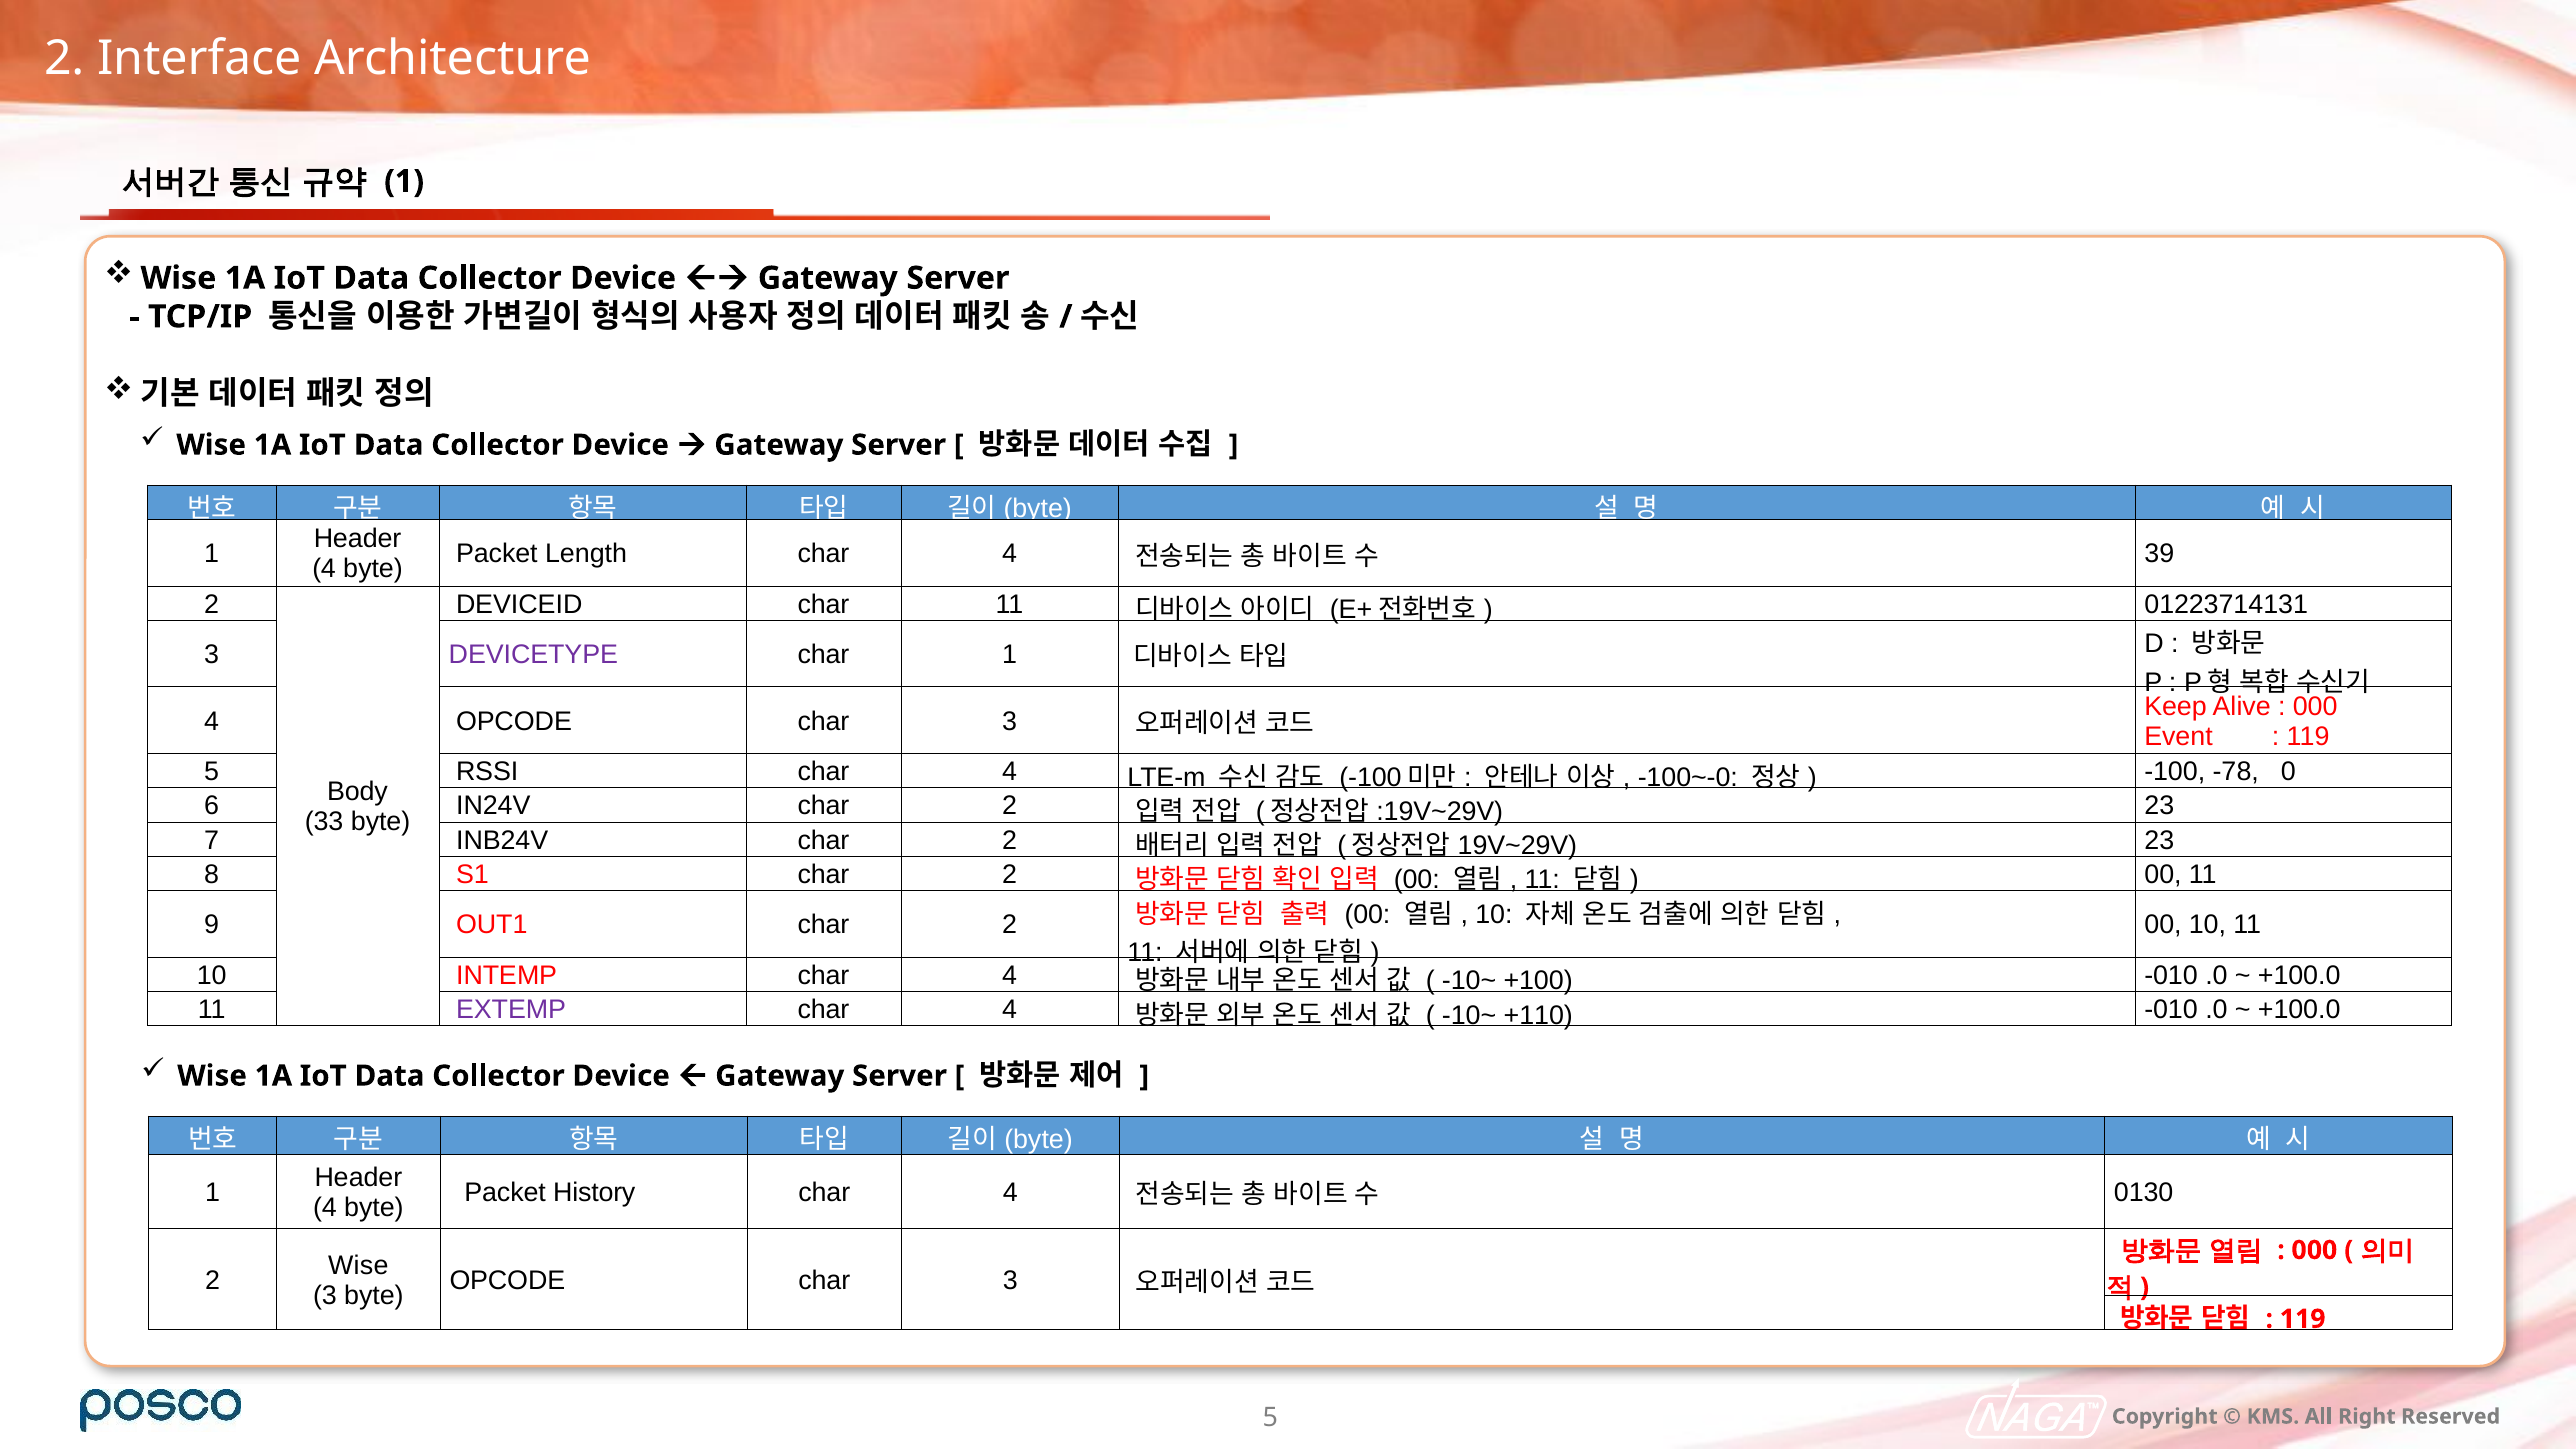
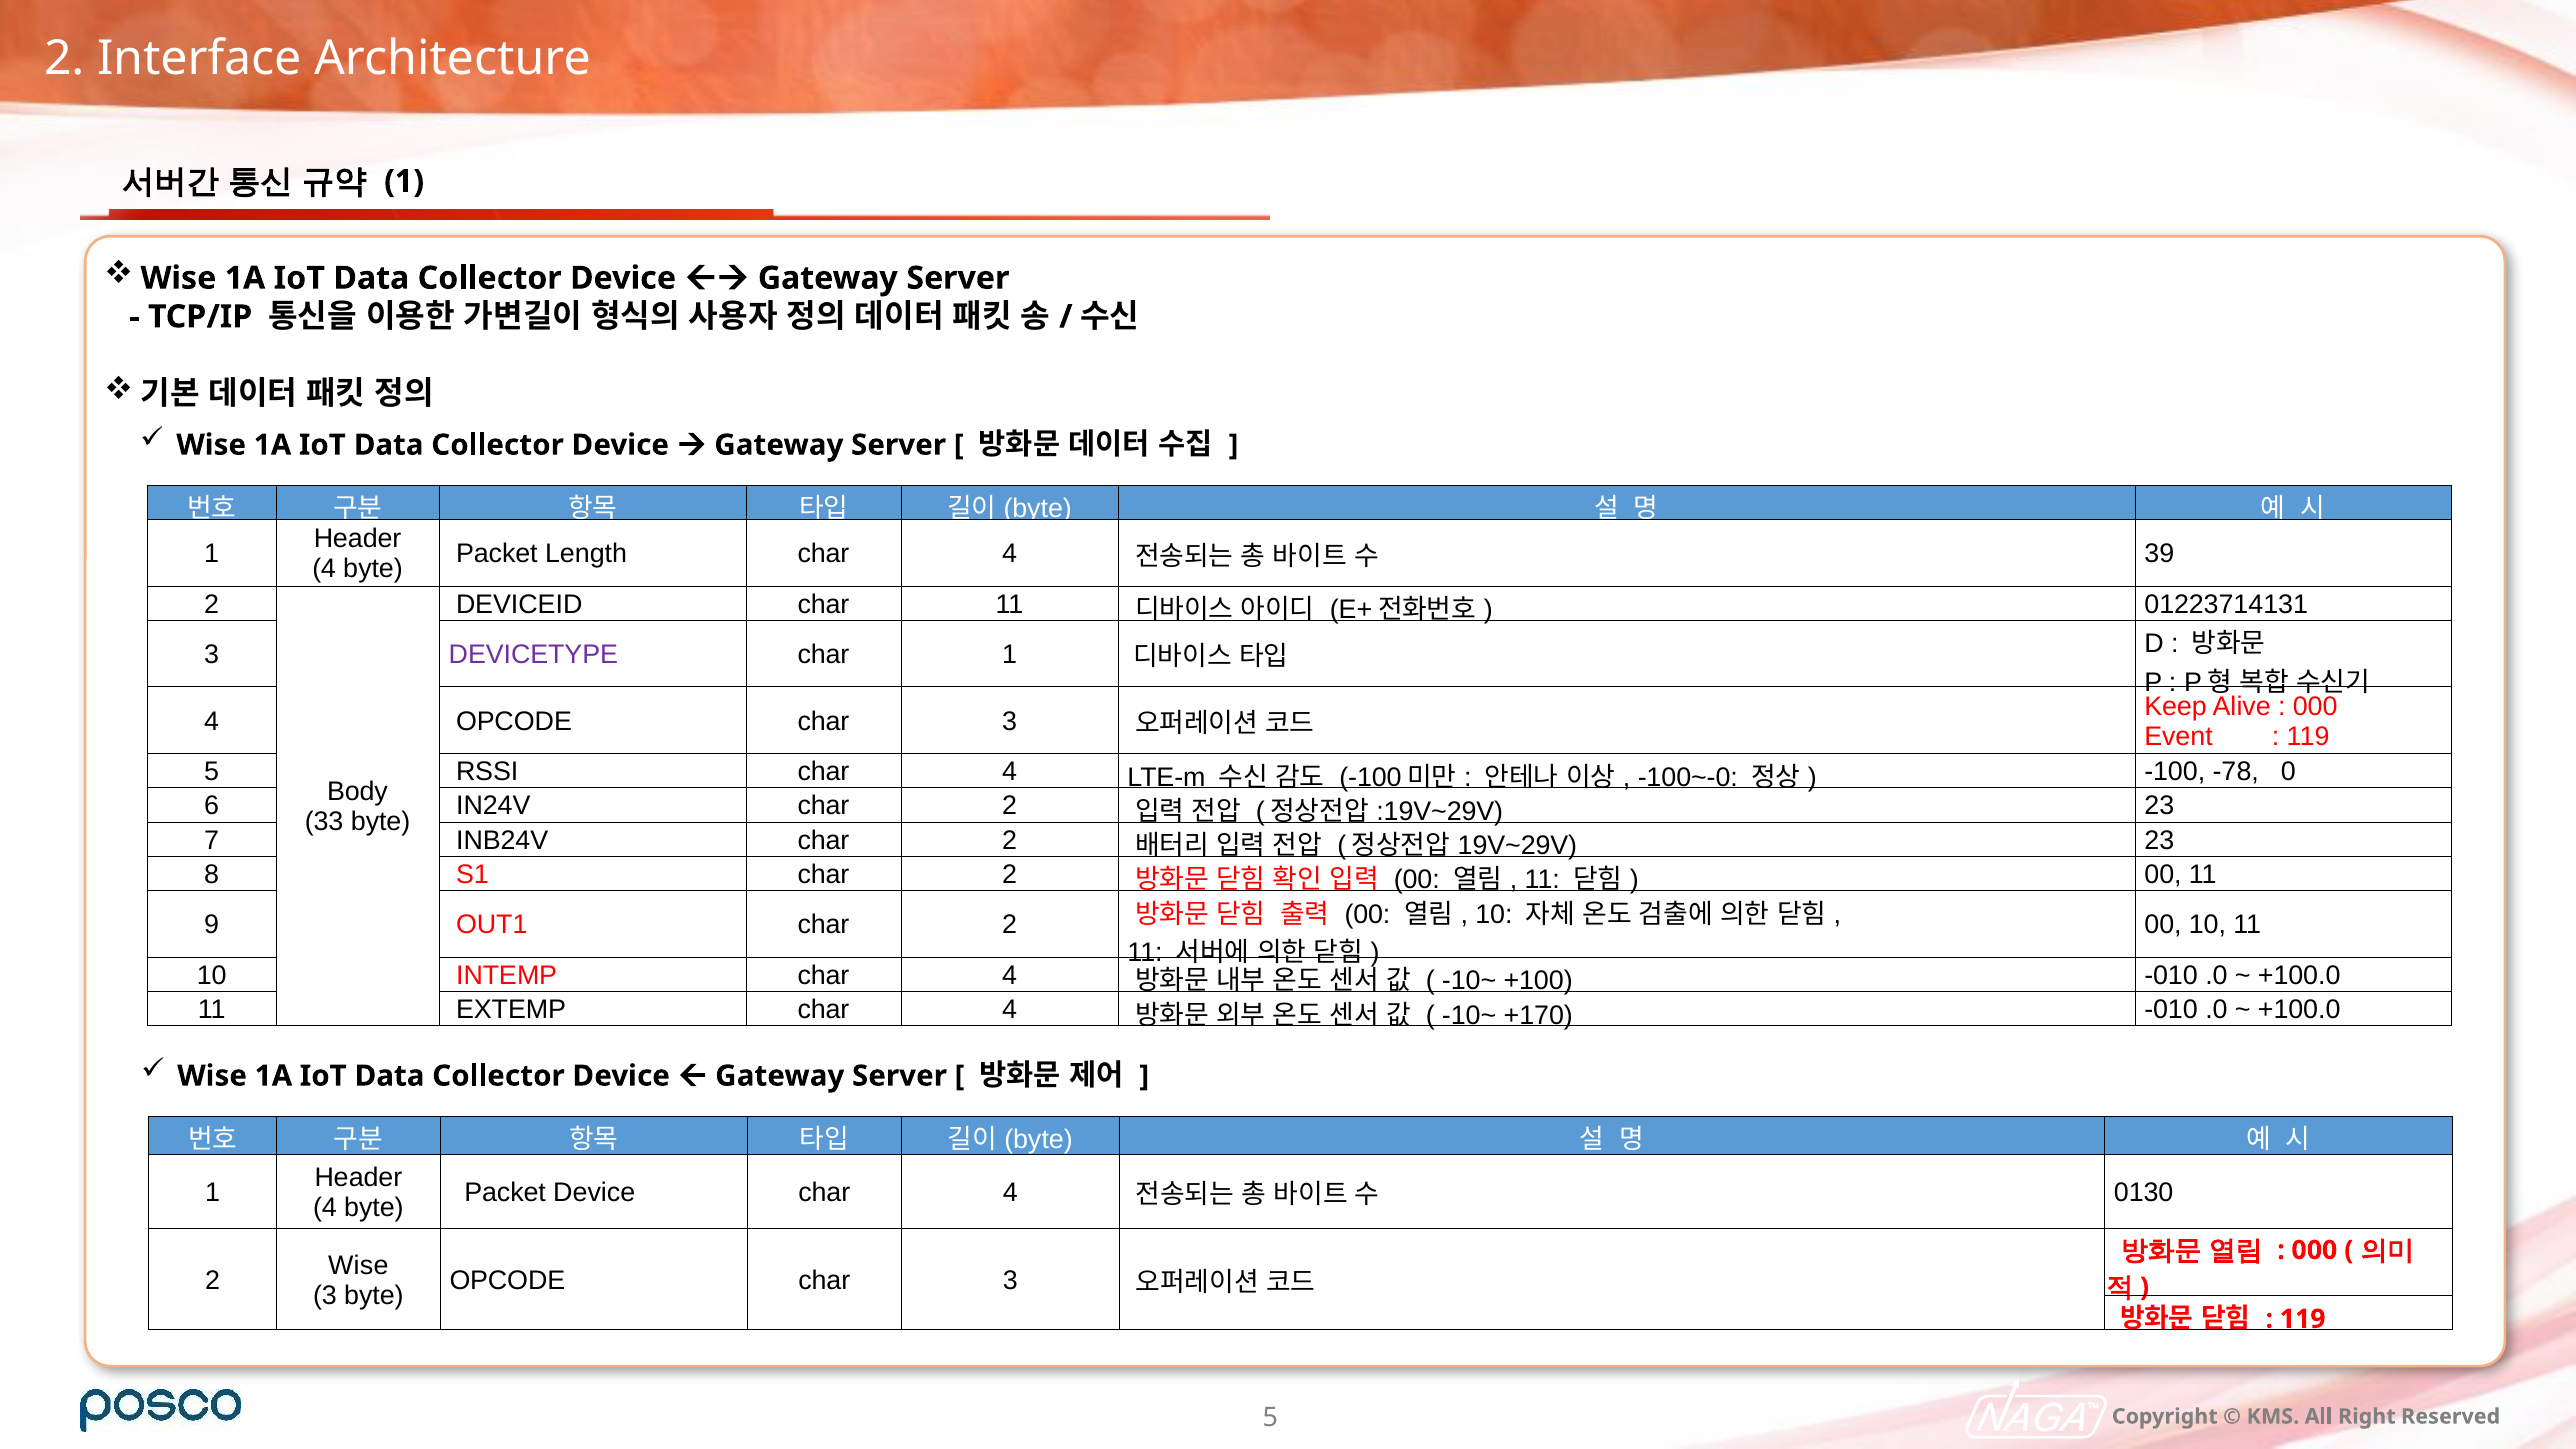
EXTEMP colour: purple -> black (511, 1010)
+110: +110 -> +170 (1538, 1015)
Packet History: History -> Device (594, 1193)
